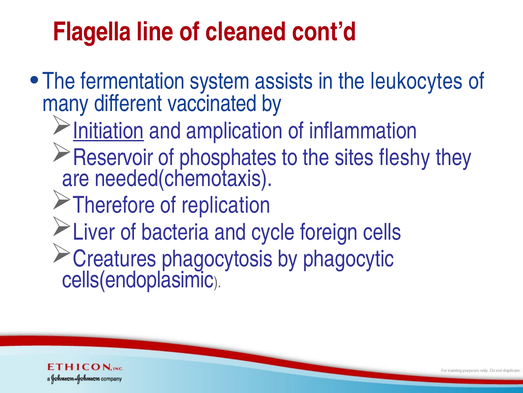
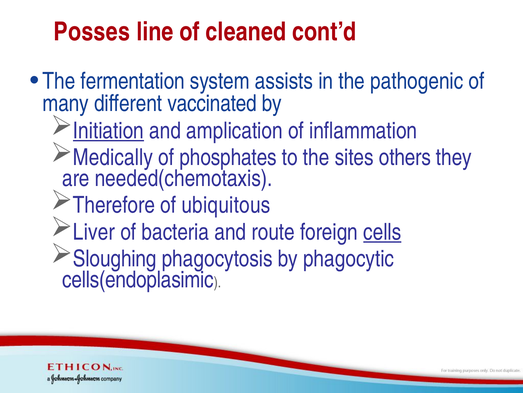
Flagella: Flagella -> Posses (92, 32)
leukocytes: leukocytes -> pathogenic (417, 81)
Reservoir: Reservoir -> Medically (113, 157)
fleshy: fleshy -> others (405, 157)
replication: replication -> ubiquitous (226, 205)
cycle: cycle -> route (273, 232)
cells underline: none -> present (382, 232)
Creatures: Creatures -> Sloughing (115, 258)
